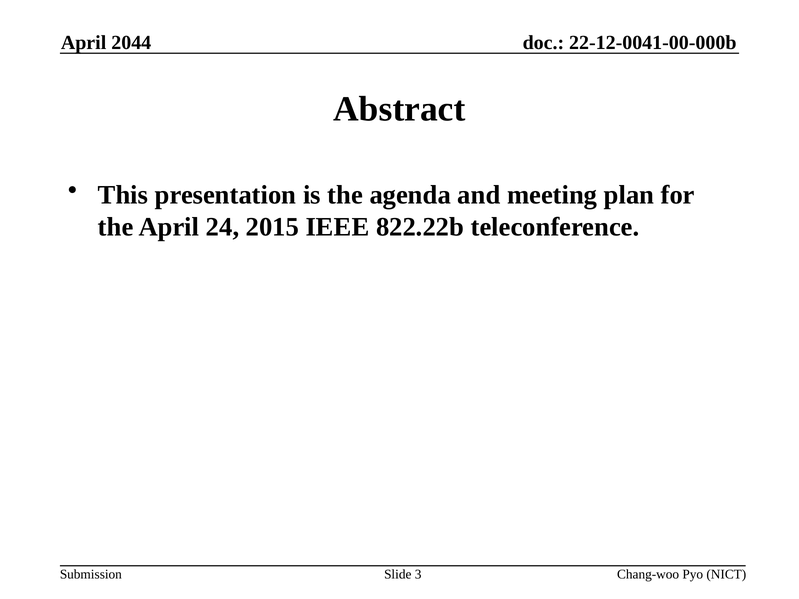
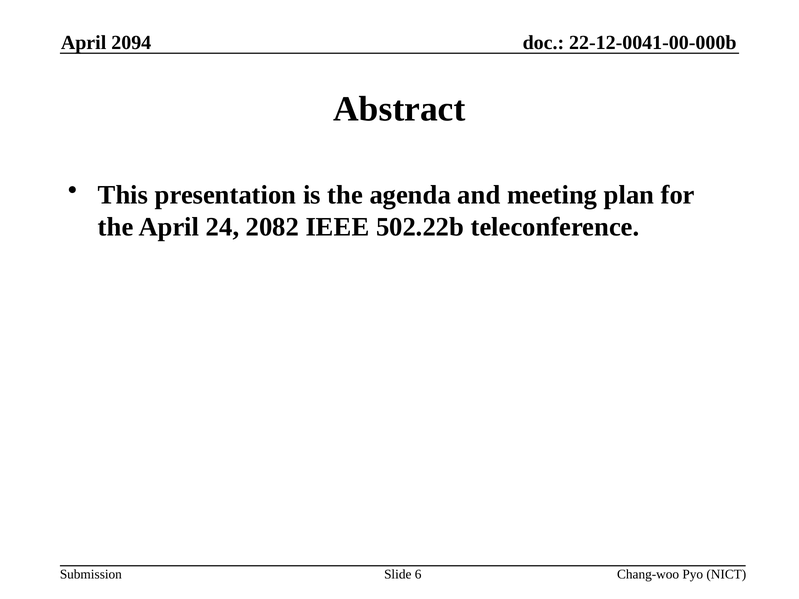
2044: 2044 -> 2094 (131, 43)
2015: 2015 -> 2082 (272, 227)
822.22b: 822.22b -> 502.22b (420, 227)
3: 3 -> 6 (418, 575)
